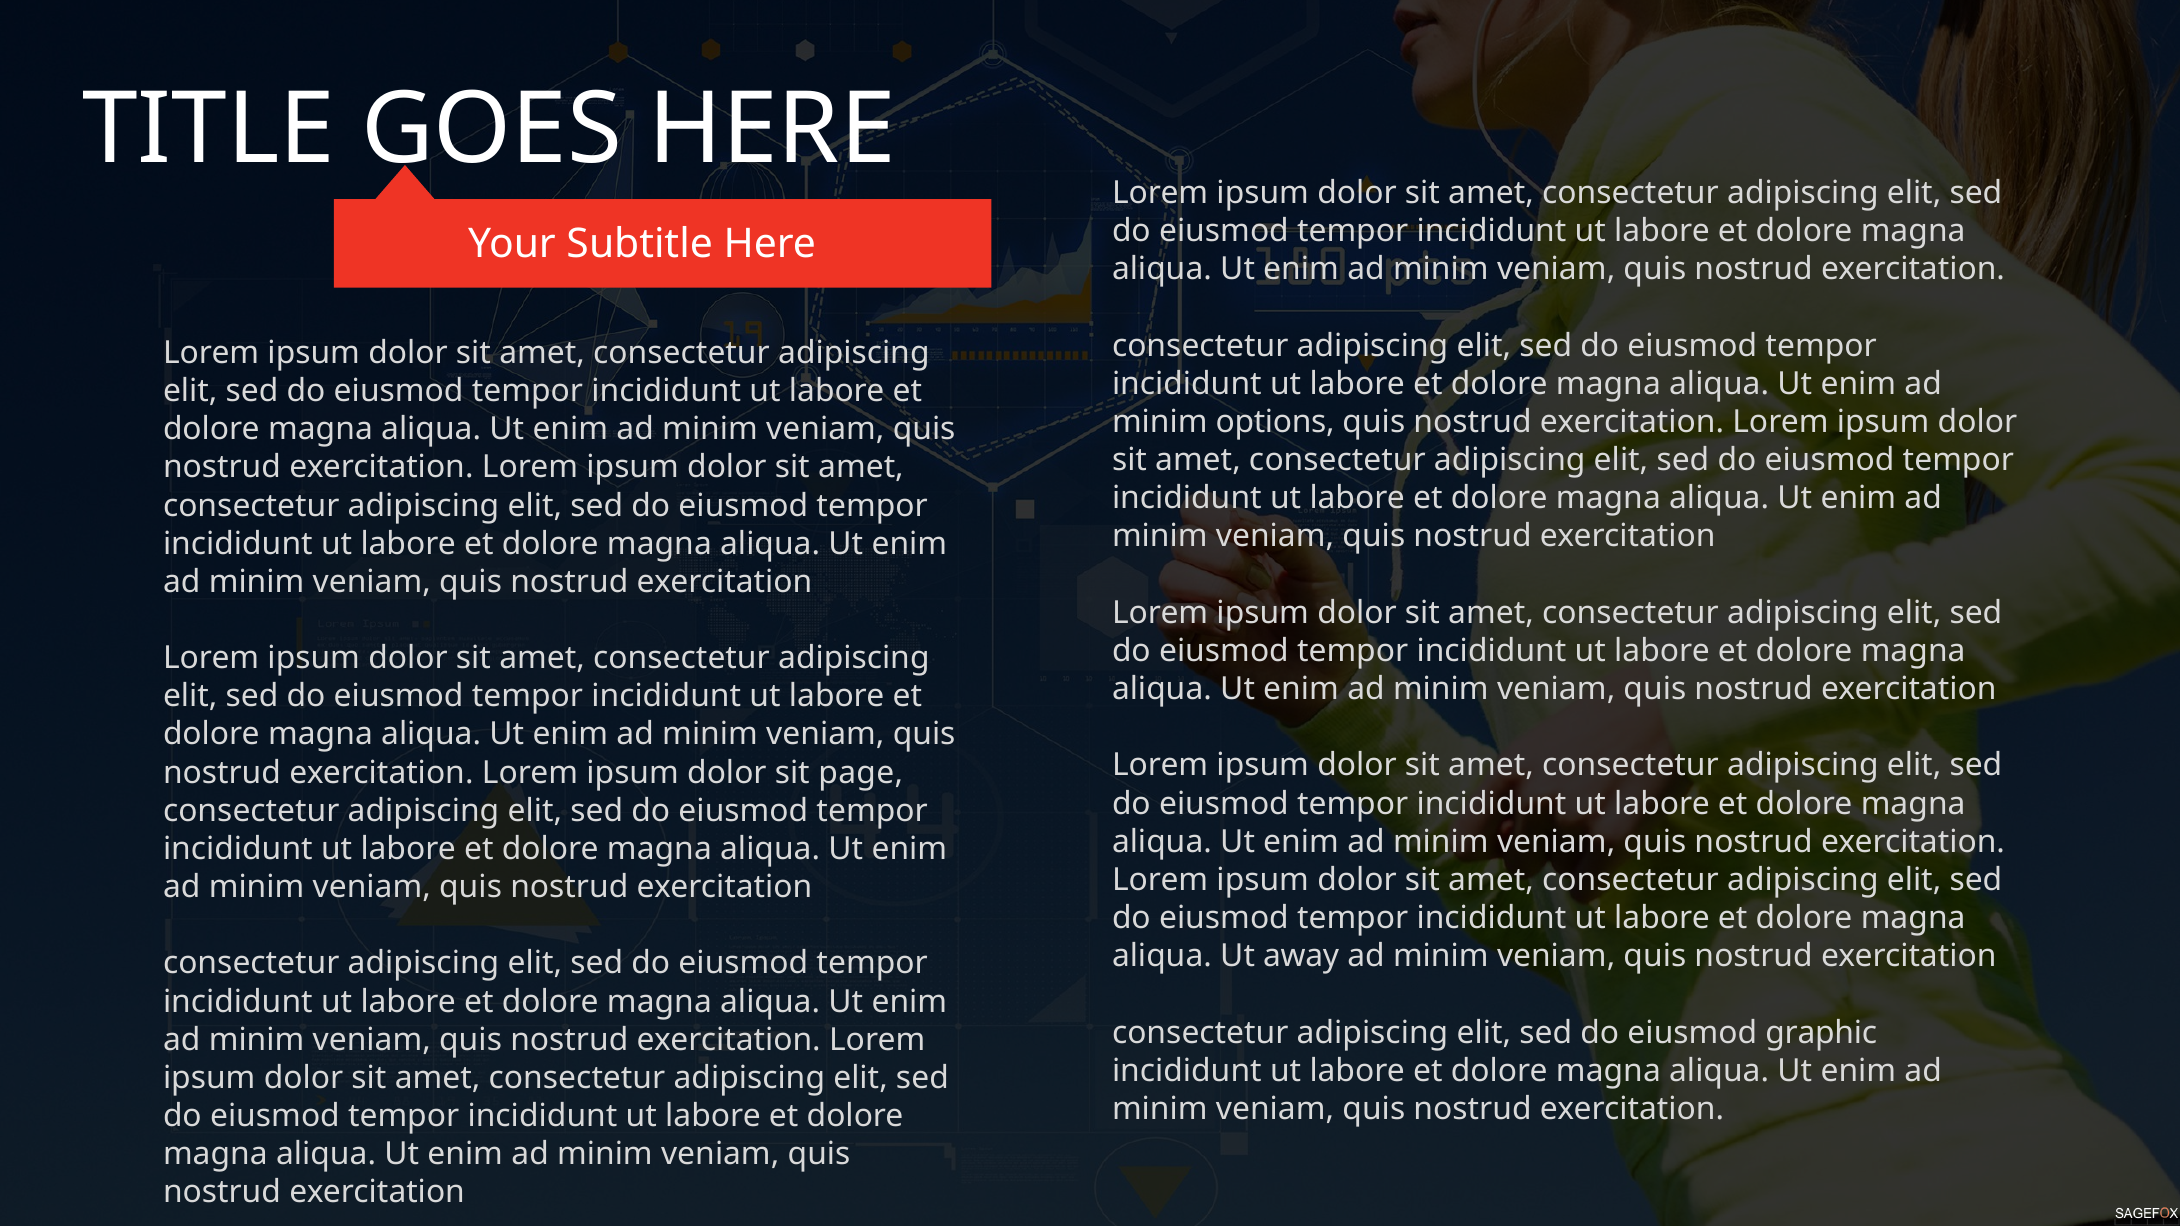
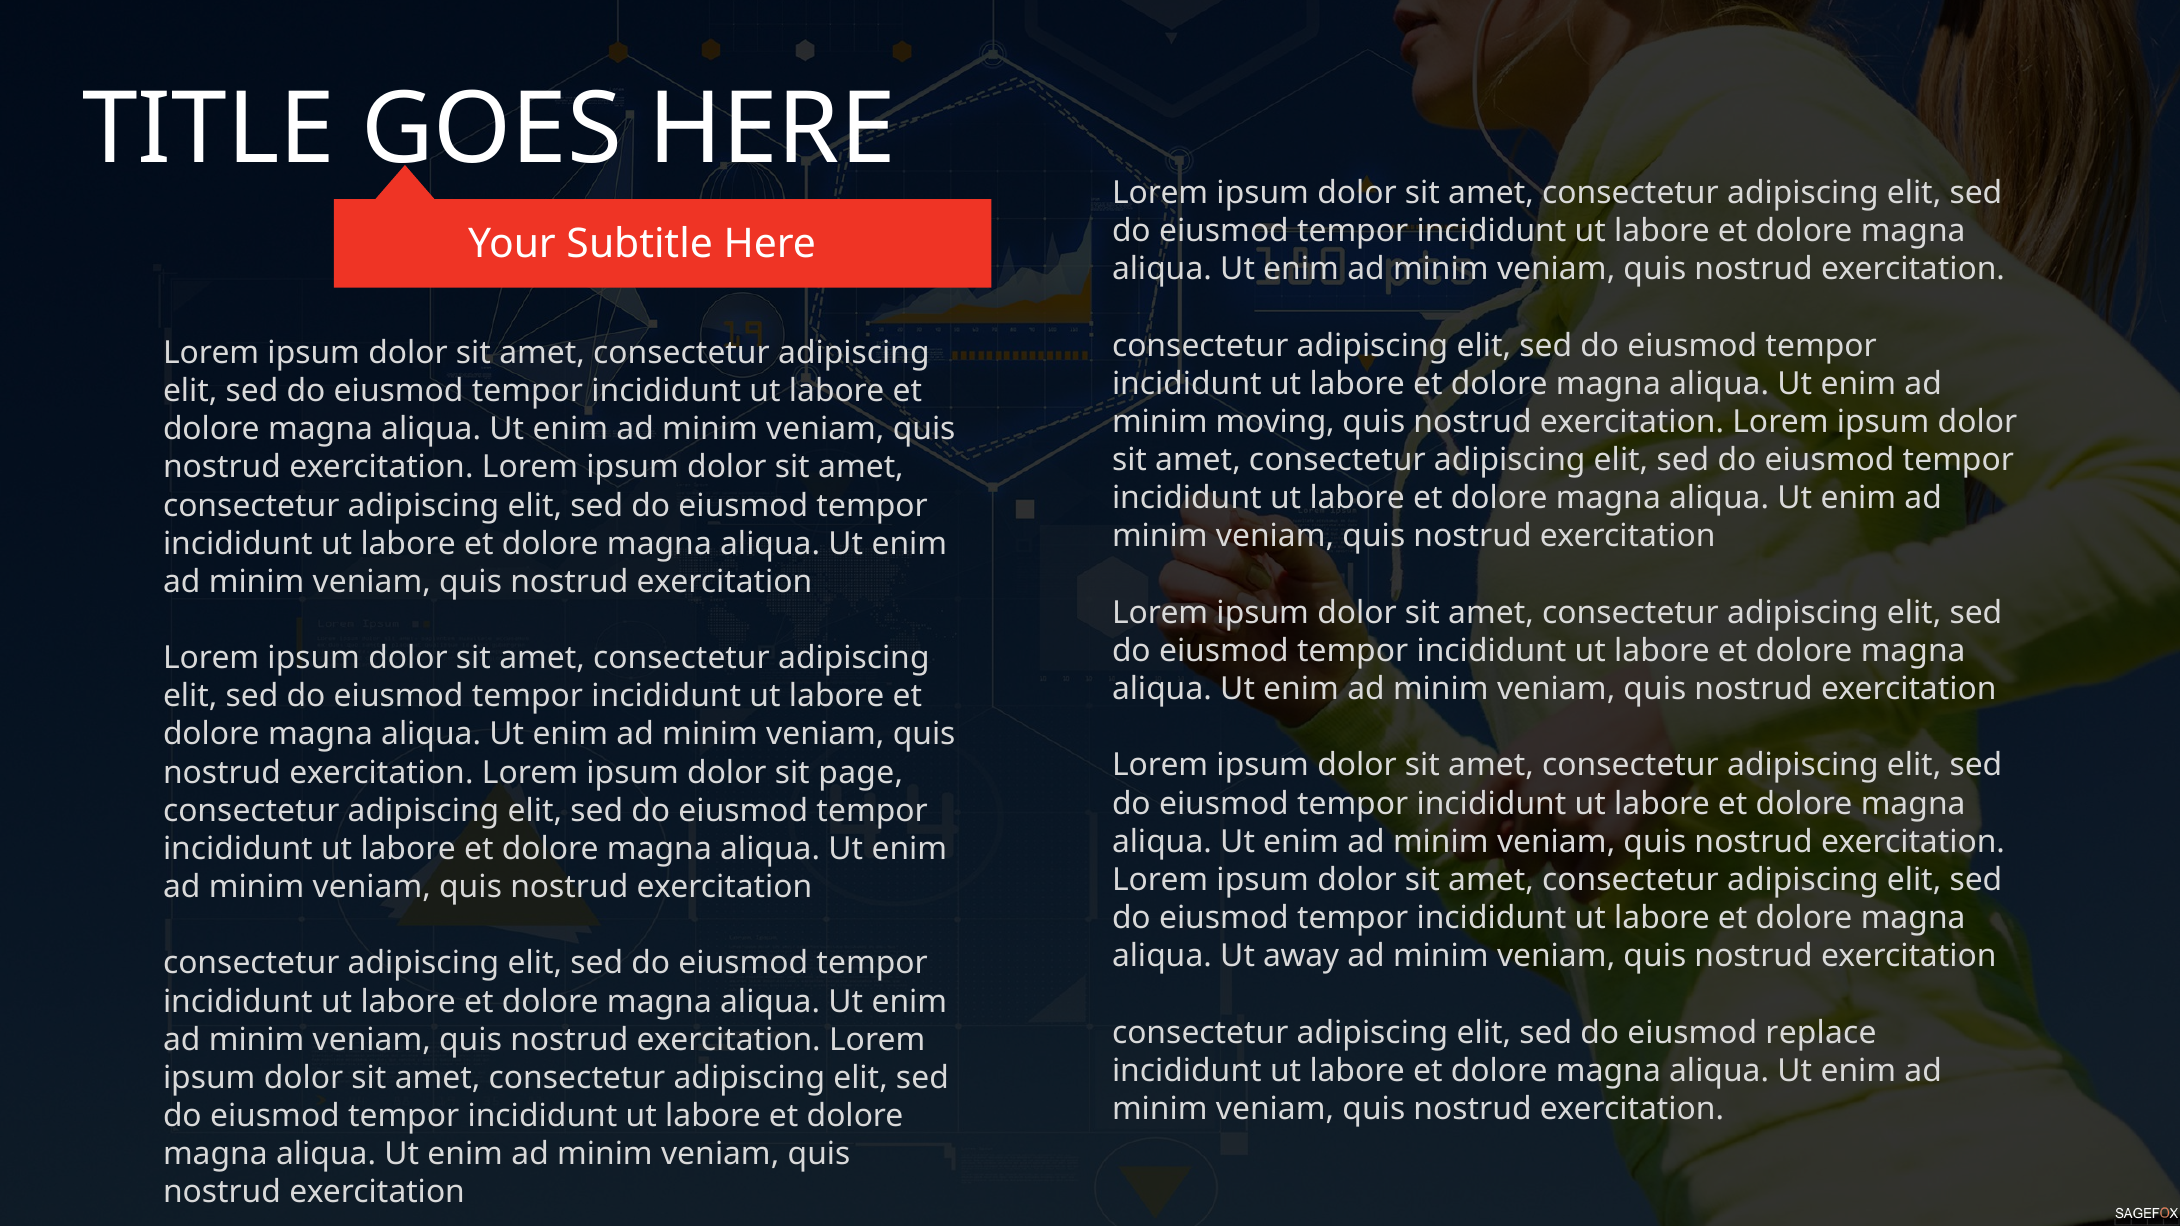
options: options -> moving (1275, 422)
graphic: graphic -> replace (1821, 1033)
